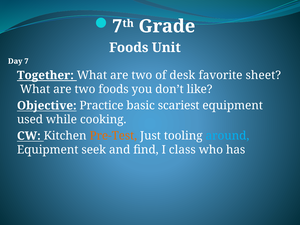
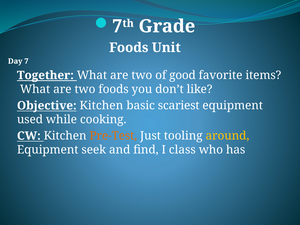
desk: desk -> good (183, 75)
sheet: sheet -> items (263, 75)
Objective Practice: Practice -> Kitchen (101, 106)
around colour: light blue -> yellow (227, 136)
